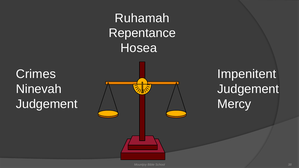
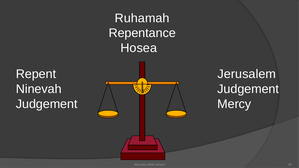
Crimes: Crimes -> Repent (36, 74)
Impenitent: Impenitent -> Jerusalem (247, 74)
